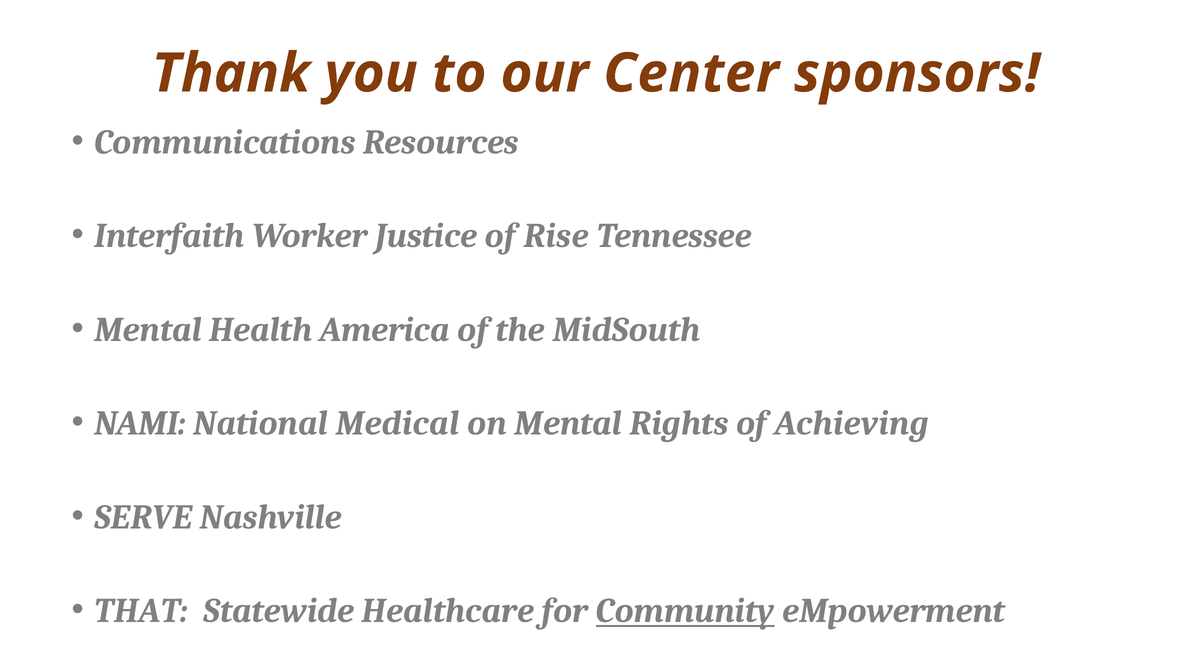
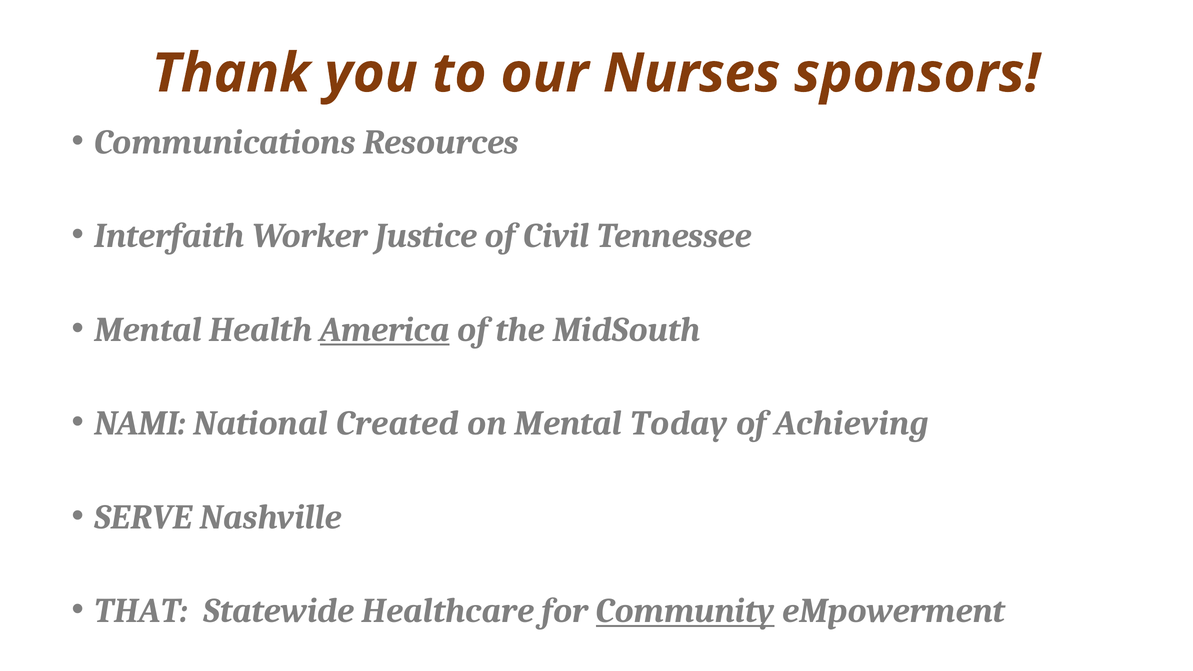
Center: Center -> Nurses (692, 73)
Rise: Rise -> Civil (556, 236)
America underline: none -> present (385, 330)
Medical: Medical -> Created (397, 424)
Rights: Rights -> Today (679, 424)
